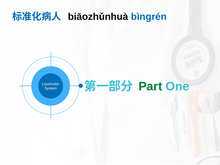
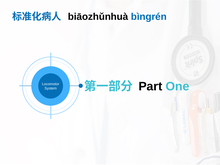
Part colour: green -> black (150, 86)
